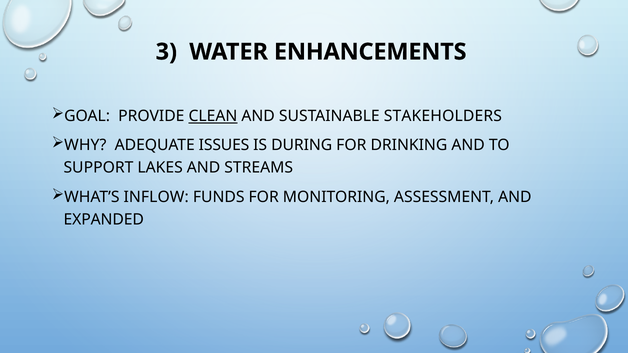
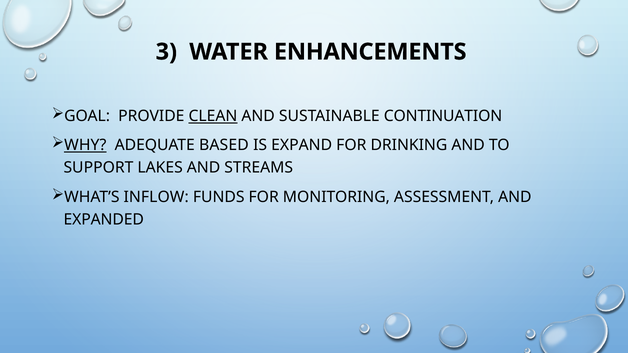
STAKEHOLDERS: STAKEHOLDERS -> CONTINUATION (443, 116)
WHY underline: none -> present (85, 145)
ISSUES: ISSUES -> BASED (224, 145)
DURING: DURING -> EXPAND (302, 145)
